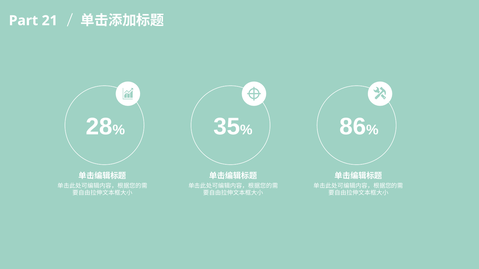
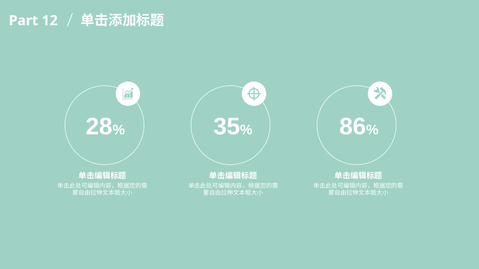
21: 21 -> 12 (50, 21)
